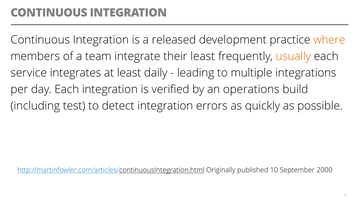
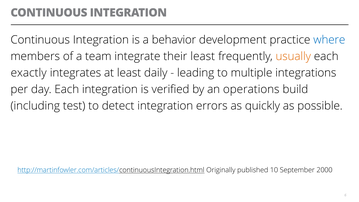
released: released -> behavior (174, 40)
where colour: orange -> blue (329, 40)
service: service -> exactly (29, 73)
